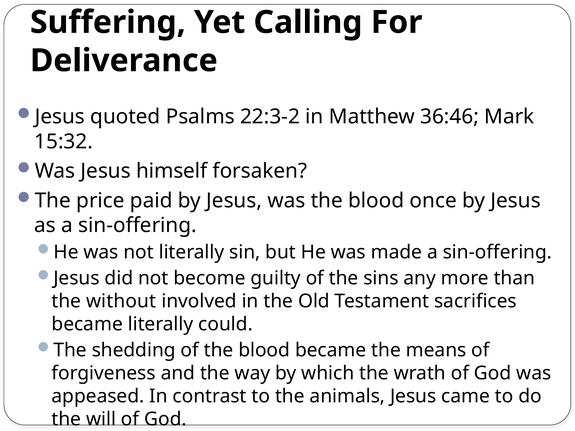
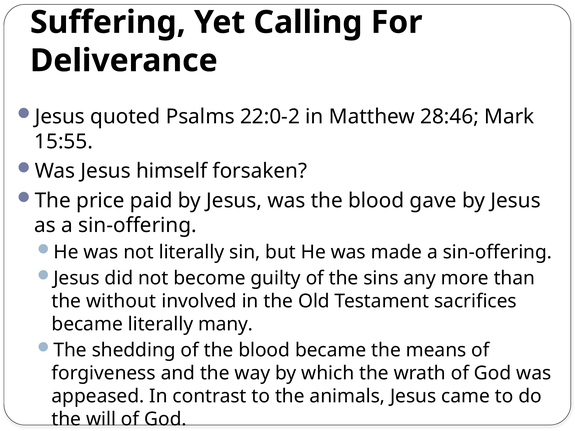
22:3-2: 22:3-2 -> 22:0-2 (270, 117)
36:46: 36:46 -> 28:46 (450, 117)
15:32: 15:32 -> 15:55 (64, 142)
blood once: once -> gave (433, 201)
could: could -> many (226, 324)
